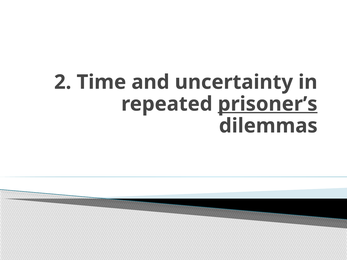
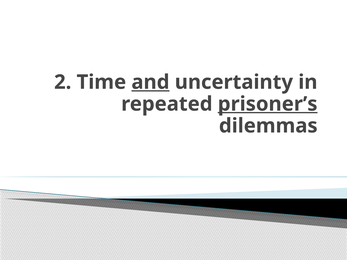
and underline: none -> present (150, 82)
